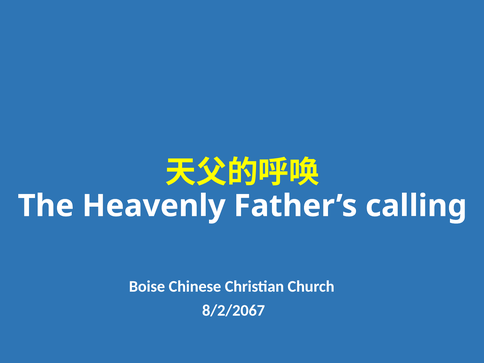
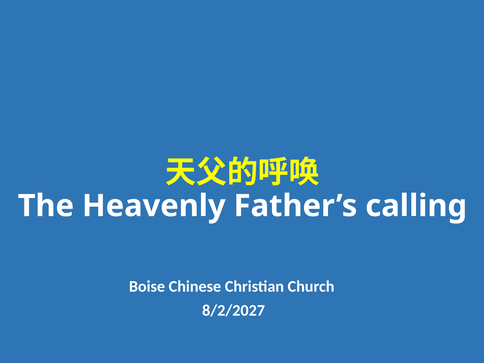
8/2/2067: 8/2/2067 -> 8/2/2027 (234, 311)
